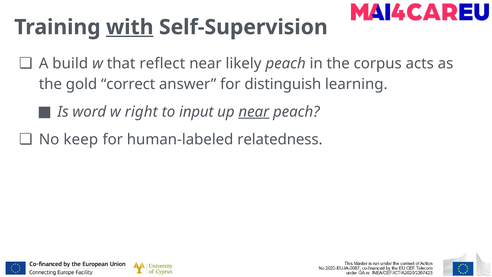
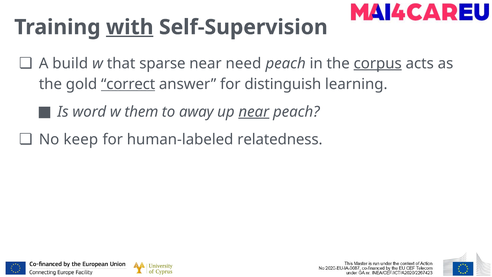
reflect: reflect -> sparse (162, 63)
likely: likely -> need (243, 63)
corpus underline: none -> present (378, 63)
correct underline: none -> present (128, 84)
right: right -> them (141, 112)
input: input -> away (196, 112)
